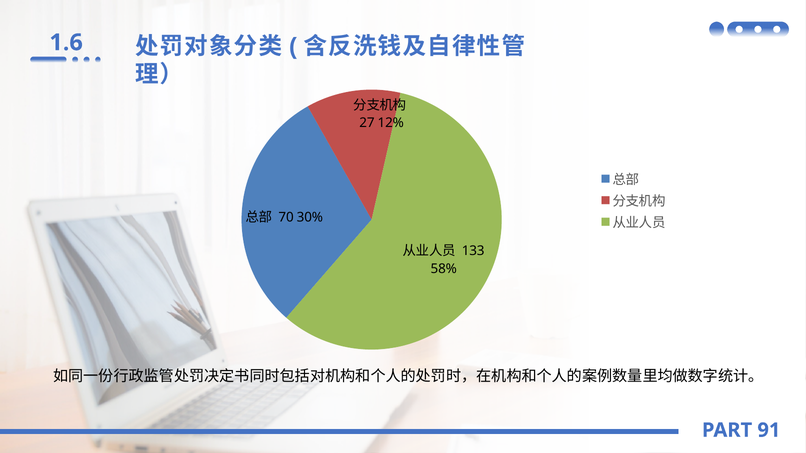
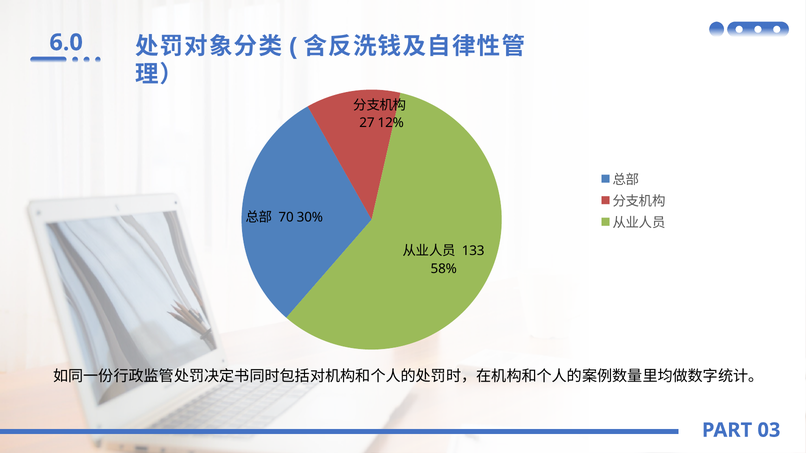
1.6: 1.6 -> 6.0 (66, 43)
91: 91 -> 03 (769, 430)
